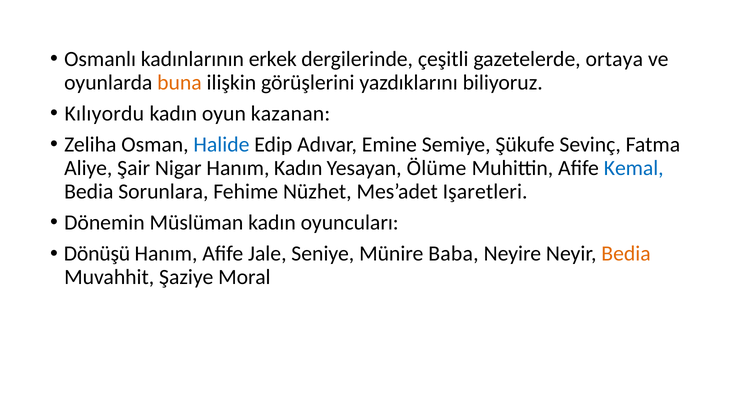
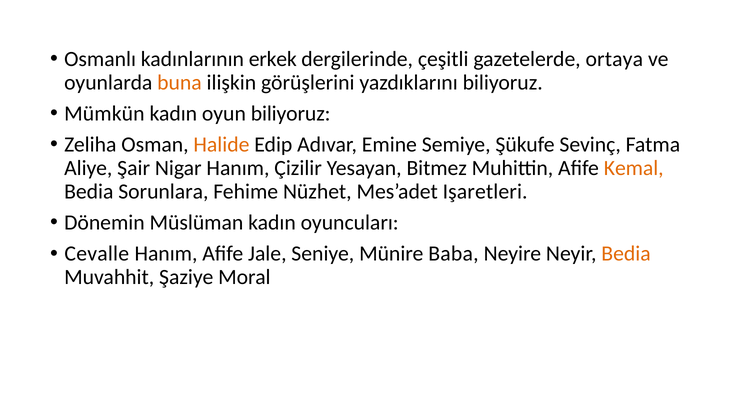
Kılıyordu: Kılıyordu -> Mümkün (104, 114)
oyun kazanan: kazanan -> biliyoruz (291, 114)
Halide colour: blue -> orange (221, 145)
Hanım Kadın: Kadın -> Çizilir (298, 168)
Ölüme: Ölüme -> Bitmez (437, 168)
Kemal colour: blue -> orange (634, 168)
Dönüşü: Dönüşü -> Cevalle (97, 254)
